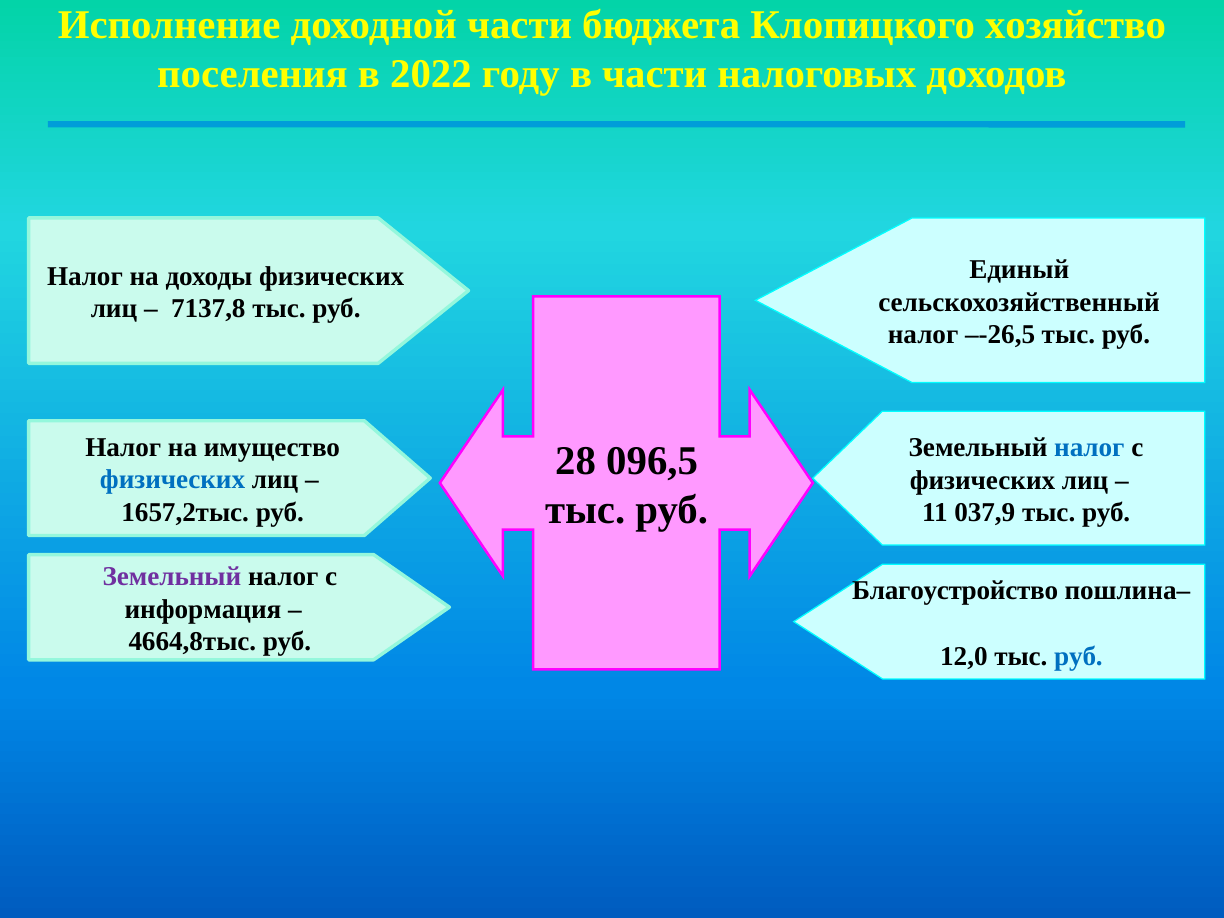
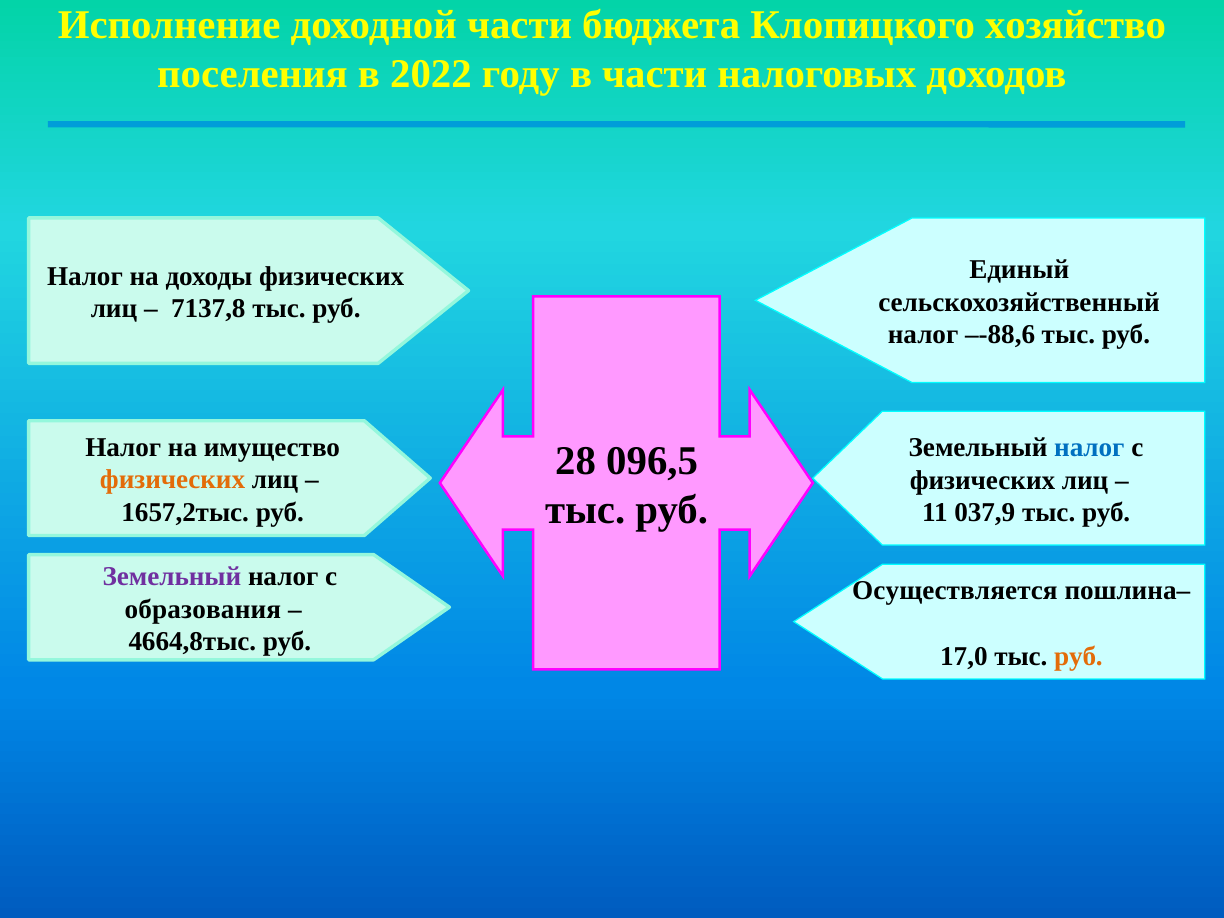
–-26,5: –-26,5 -> –-88,6 (1000, 335)
физических colour: blue -> orange (173, 480)
Благоустройство: Благоустройство -> Осуществляется (955, 591)
информация: информация -> образования (203, 609)
12,0: 12,0 -> 17,0 (964, 656)
руб colour: blue -> orange (1078, 656)
